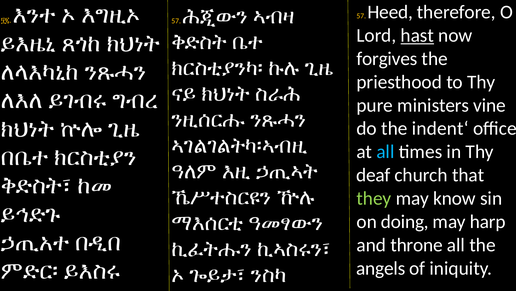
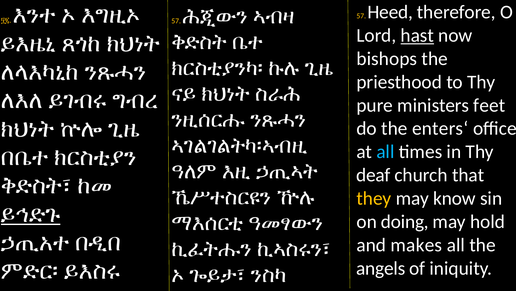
forgives: forgives -> bishops (387, 59)
vine: vine -> feet (489, 105)
indent‘: indent‘ -> enters‘ (440, 128)
they colour: light green -> yellow (374, 198)
ይኅድጉ underline: none -> present (31, 214)
harp: harp -> hold (488, 221)
throne: throne -> makes (416, 244)
